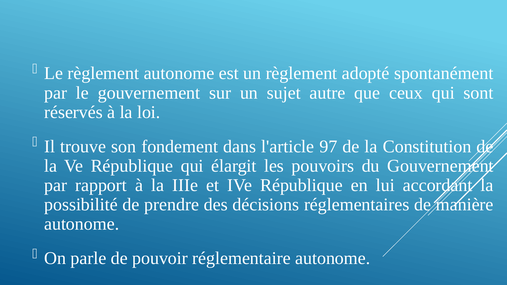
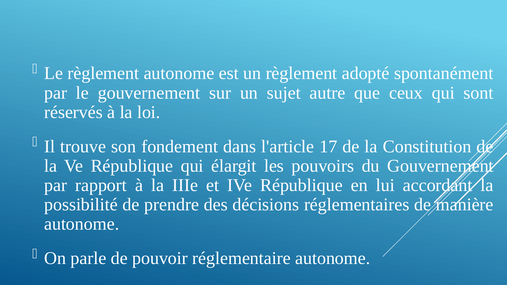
97: 97 -> 17 (328, 147)
